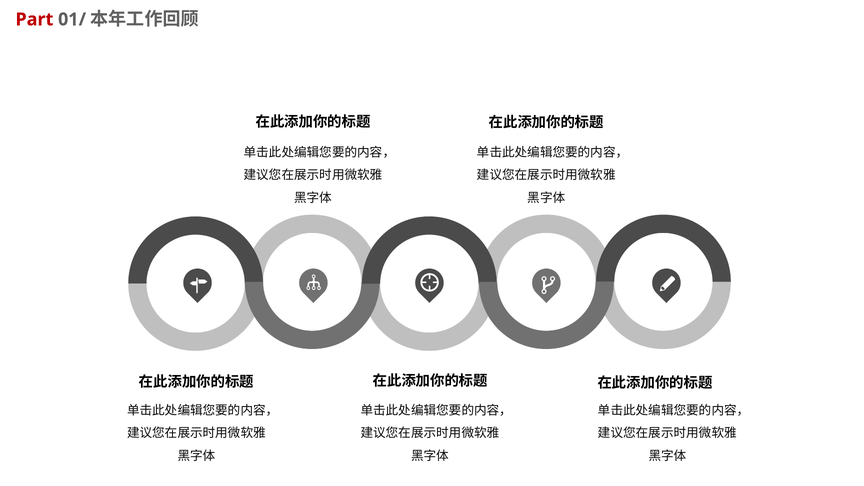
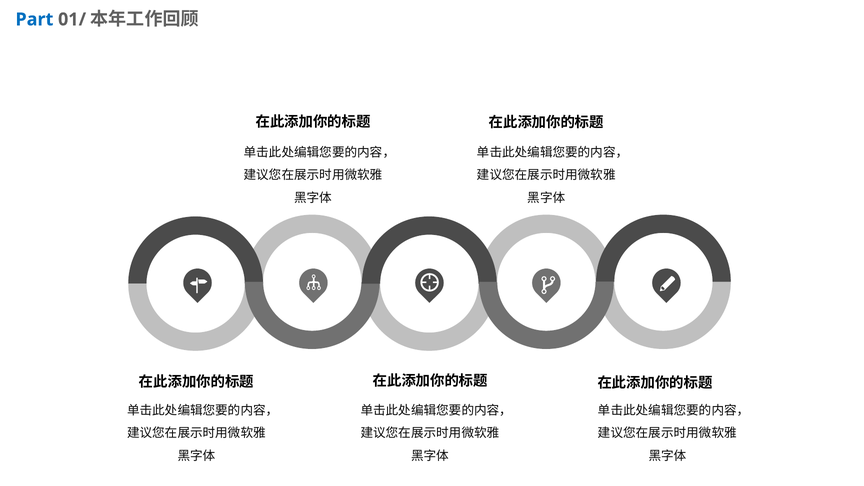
Part colour: red -> blue (34, 19)
